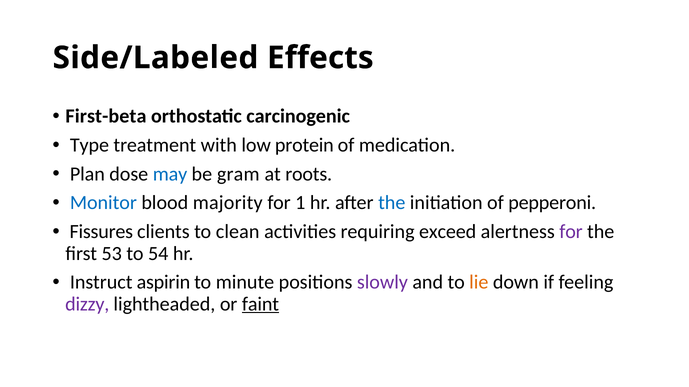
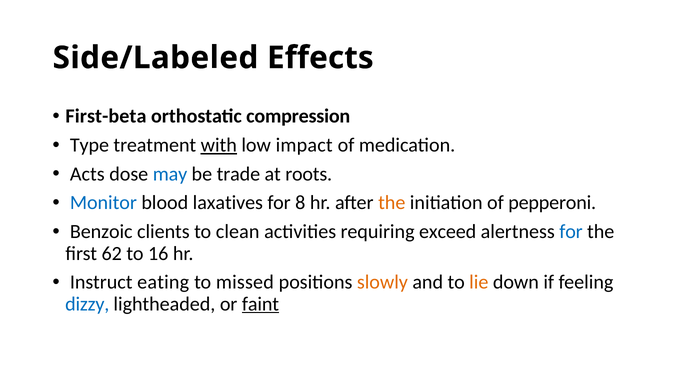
carcinogenic: carcinogenic -> compression (298, 116)
with underline: none -> present (219, 145)
protein: protein -> impact (304, 145)
Plan: Plan -> Acts (87, 174)
gram: gram -> trade (238, 174)
majority: majority -> laxatives (228, 203)
1: 1 -> 8 (300, 203)
the colour: blue -> orange (392, 203)
Fissures: Fissures -> Benzoic (101, 232)
for colour: purple -> blue (571, 232)
53: 53 -> 62 (112, 254)
54: 54 -> 16 (158, 254)
aspirin: aspirin -> eating (163, 283)
minute: minute -> missed (245, 283)
slowly colour: purple -> orange (382, 283)
dizzy colour: purple -> blue (87, 304)
